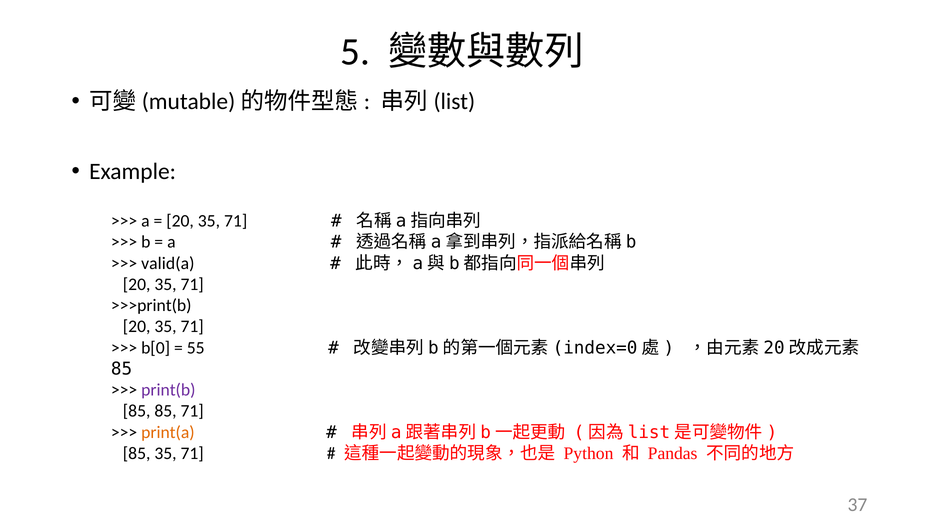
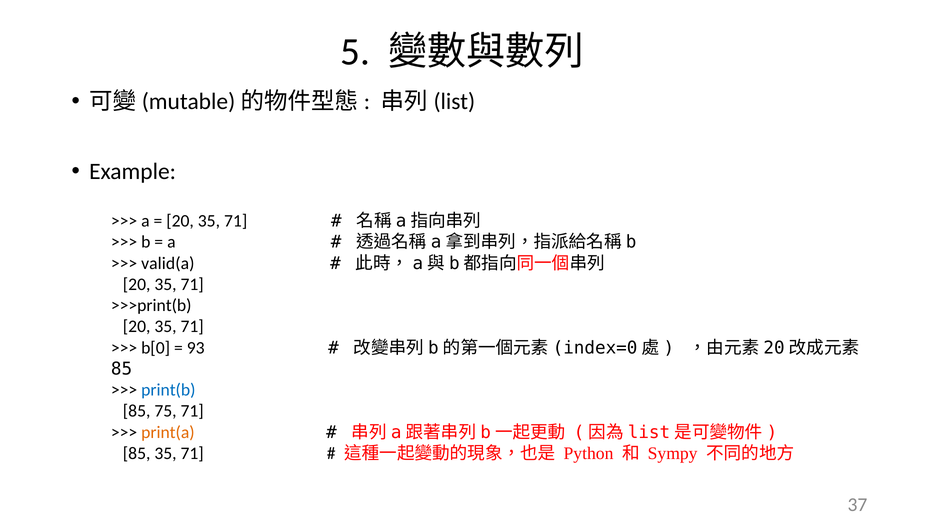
55: 55 -> 93 (196, 348)
print(b colour: purple -> blue (168, 390)
85 85: 85 -> 75 (165, 411)
Pandas: Pandas -> Sympy (673, 453)
